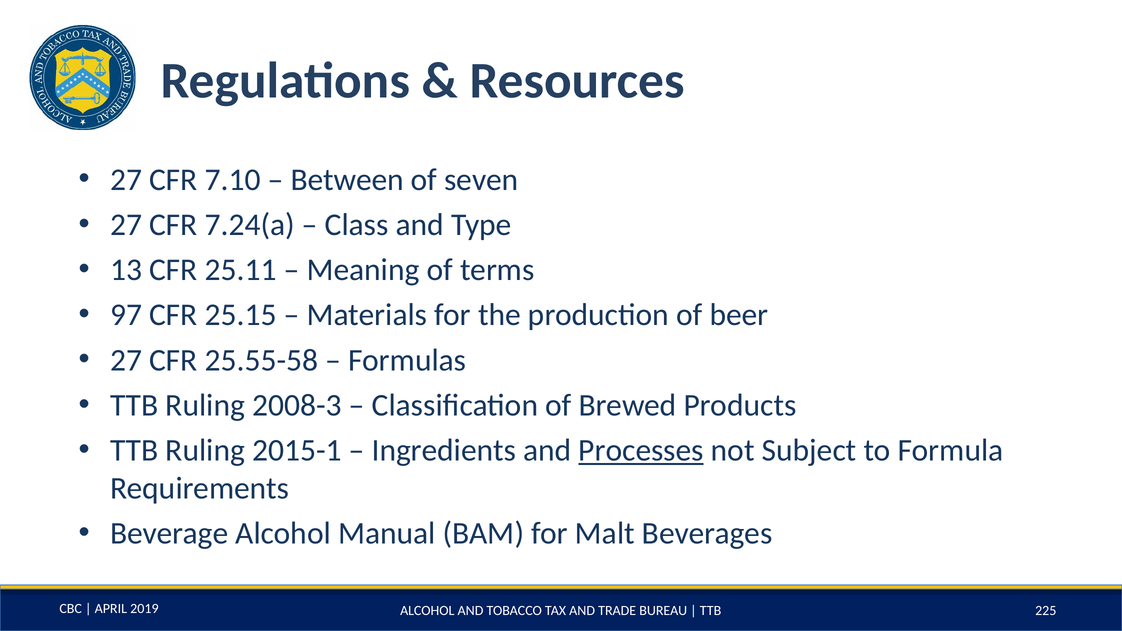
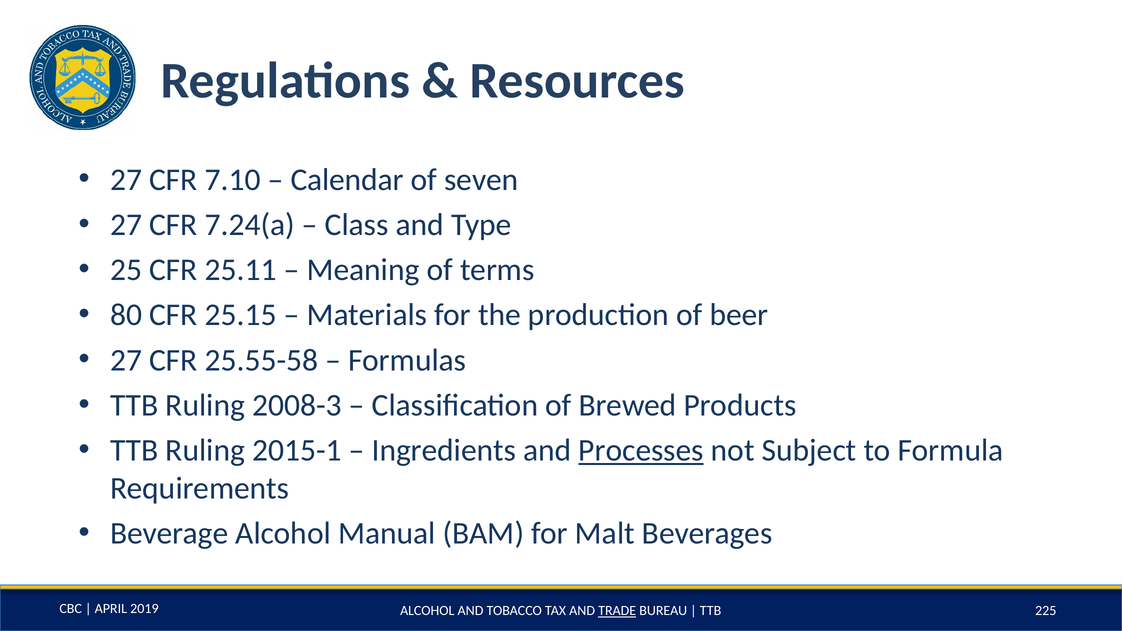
Between: Between -> Calendar (347, 180)
13: 13 -> 25 (126, 270)
97: 97 -> 80 (126, 315)
TRADE underline: none -> present (617, 611)
